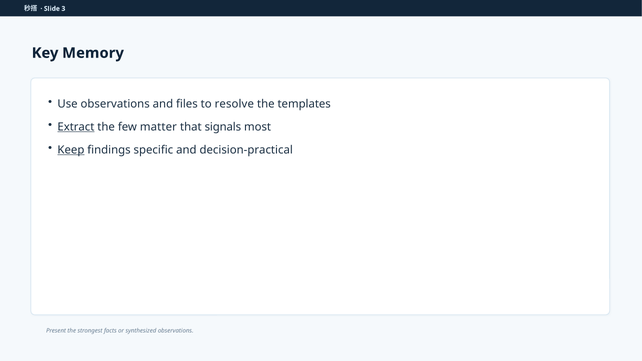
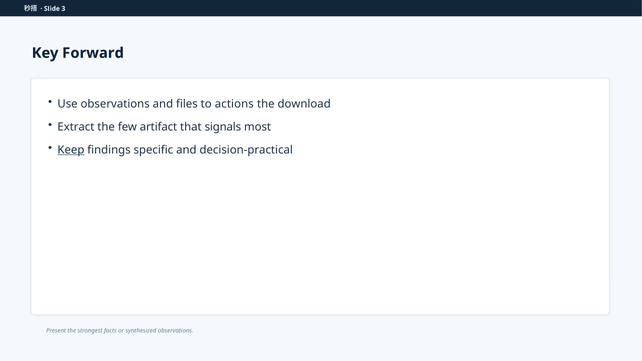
Memory: Memory -> Forward (93, 53)
resolve: resolve -> actions (234, 104)
templates: templates -> download (304, 104)
Extract underline: present -> none (76, 127)
matter: matter -> artifact (159, 127)
